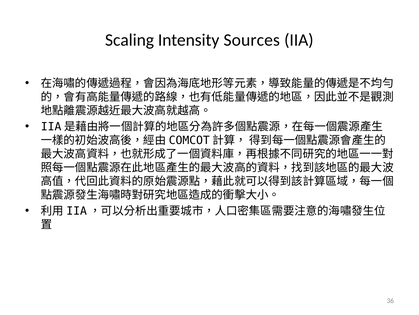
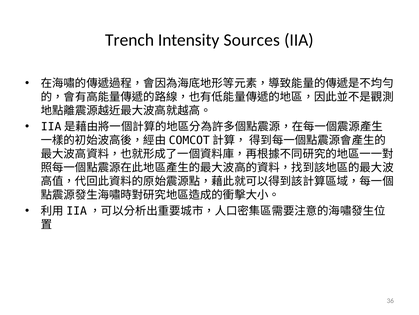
Scaling: Scaling -> Trench (130, 40)
